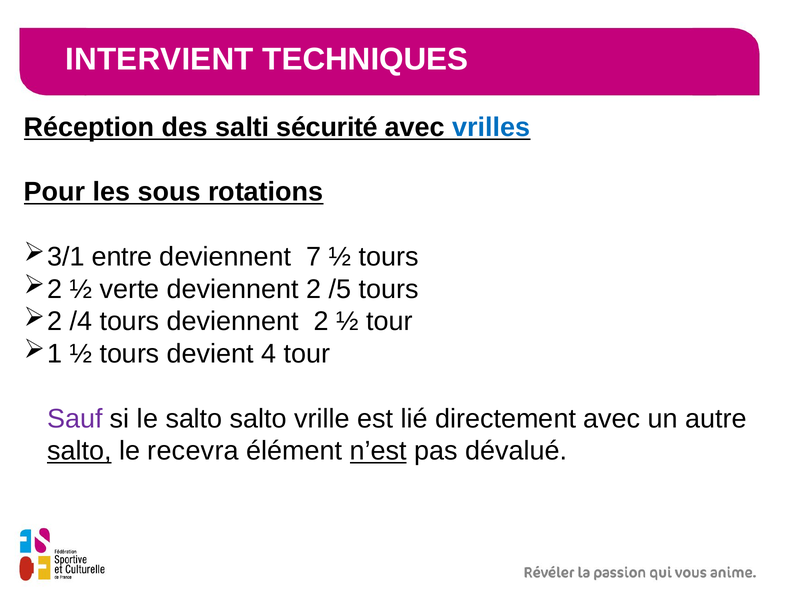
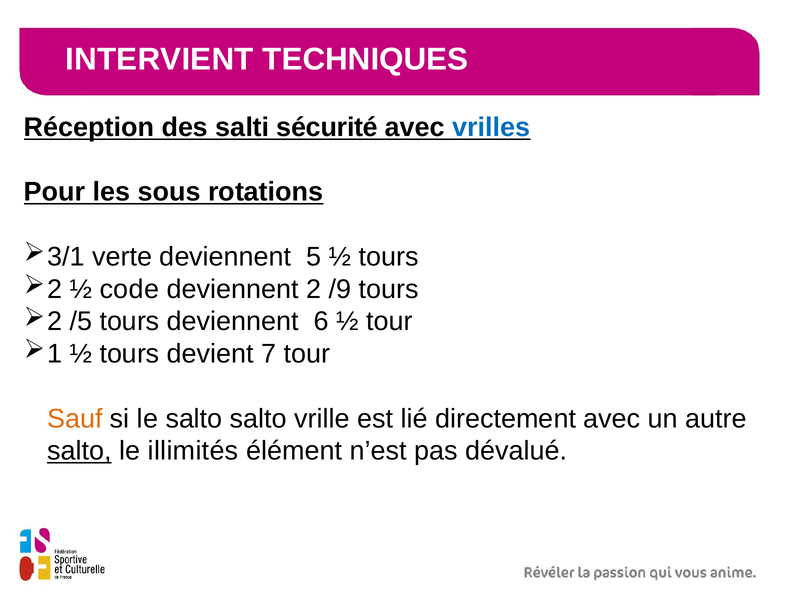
entre: entre -> verte (122, 257)
7: 7 -> 5 (314, 257)
verte: verte -> code (129, 289)
/5: /5 -> /9 (340, 289)
/4: /4 -> /5 (81, 321)
tours deviennent 2: 2 -> 6 (321, 321)
4: 4 -> 7 (269, 354)
Sauf colour: purple -> orange (75, 418)
recevra: recevra -> illimités (193, 451)
n’est underline: present -> none (378, 451)
